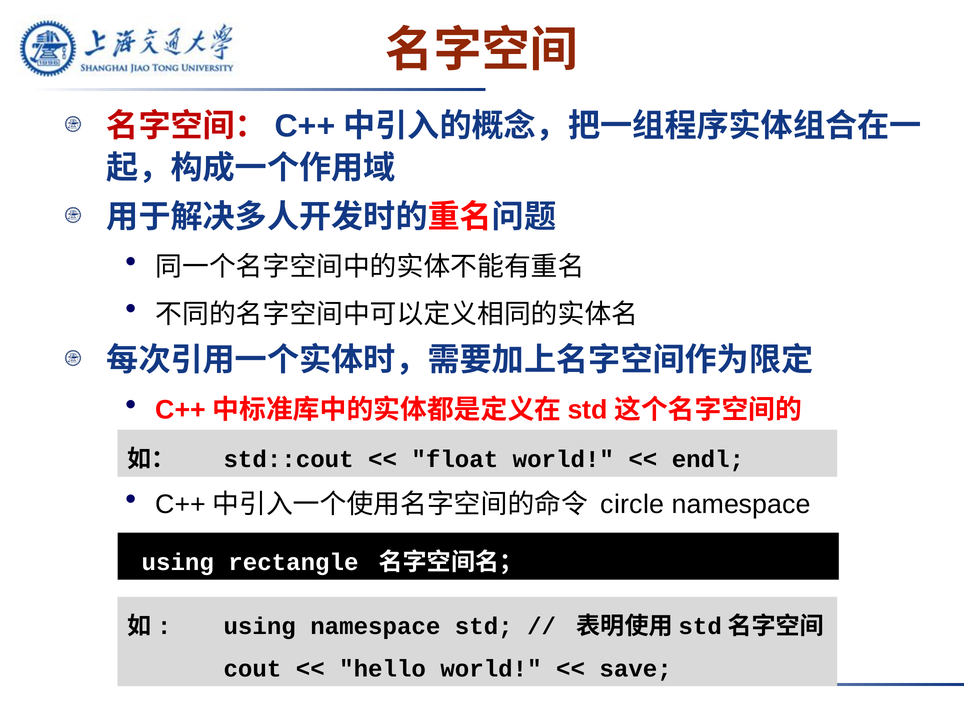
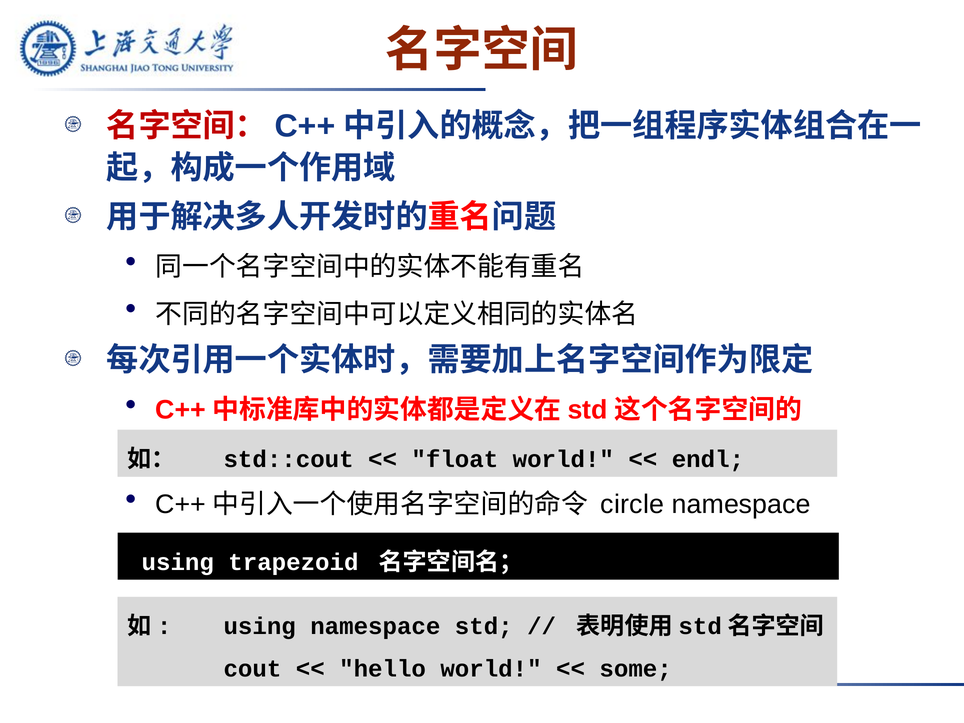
rectangle: rectangle -> trapezoid (293, 562)
save: save -> some (636, 669)
